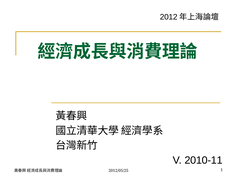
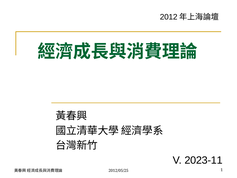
2010-11: 2010-11 -> 2023-11 (204, 160)
